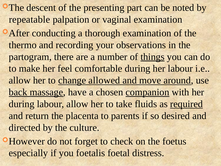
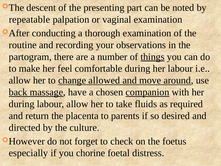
thermo: thermo -> routine (23, 45)
required underline: present -> none (186, 104)
foetalis: foetalis -> chorine (91, 153)
